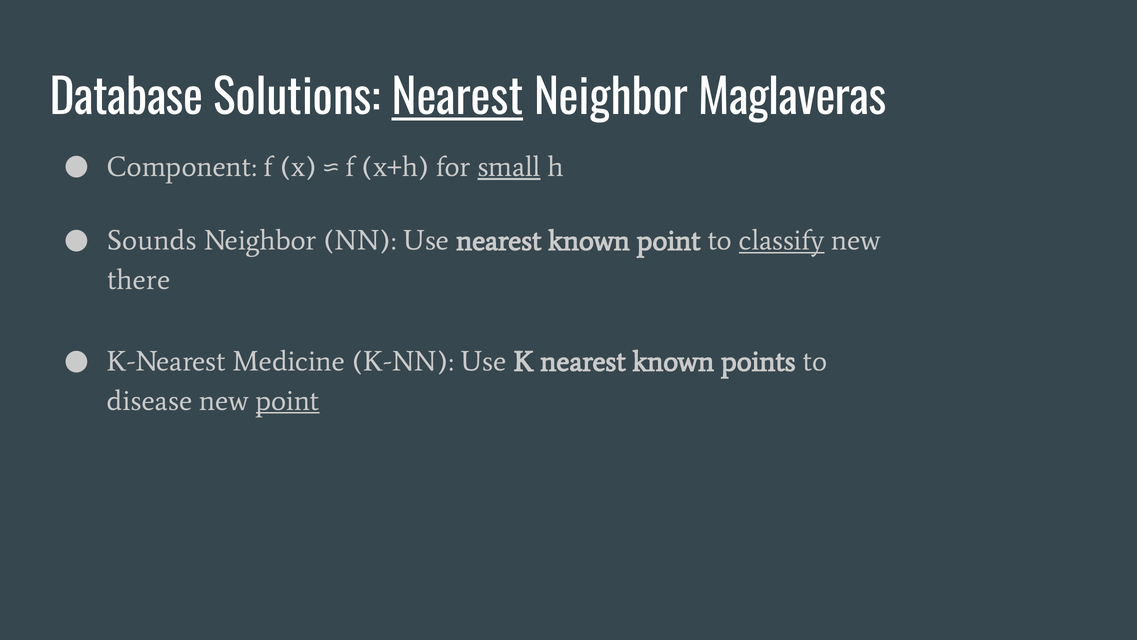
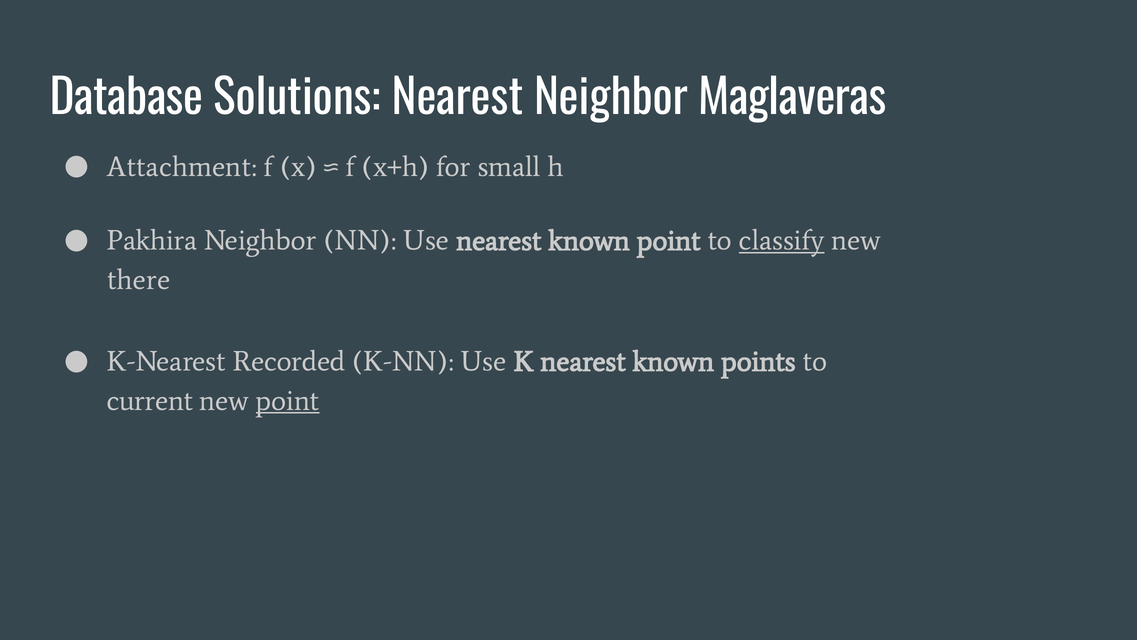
Nearest underline: present -> none (457, 98)
Component: Component -> Attachment (182, 167)
small underline: present -> none (509, 167)
Sounds: Sounds -> Pakhira (152, 240)
Medicine: Medicine -> Recorded (289, 361)
disease: disease -> current (150, 400)
